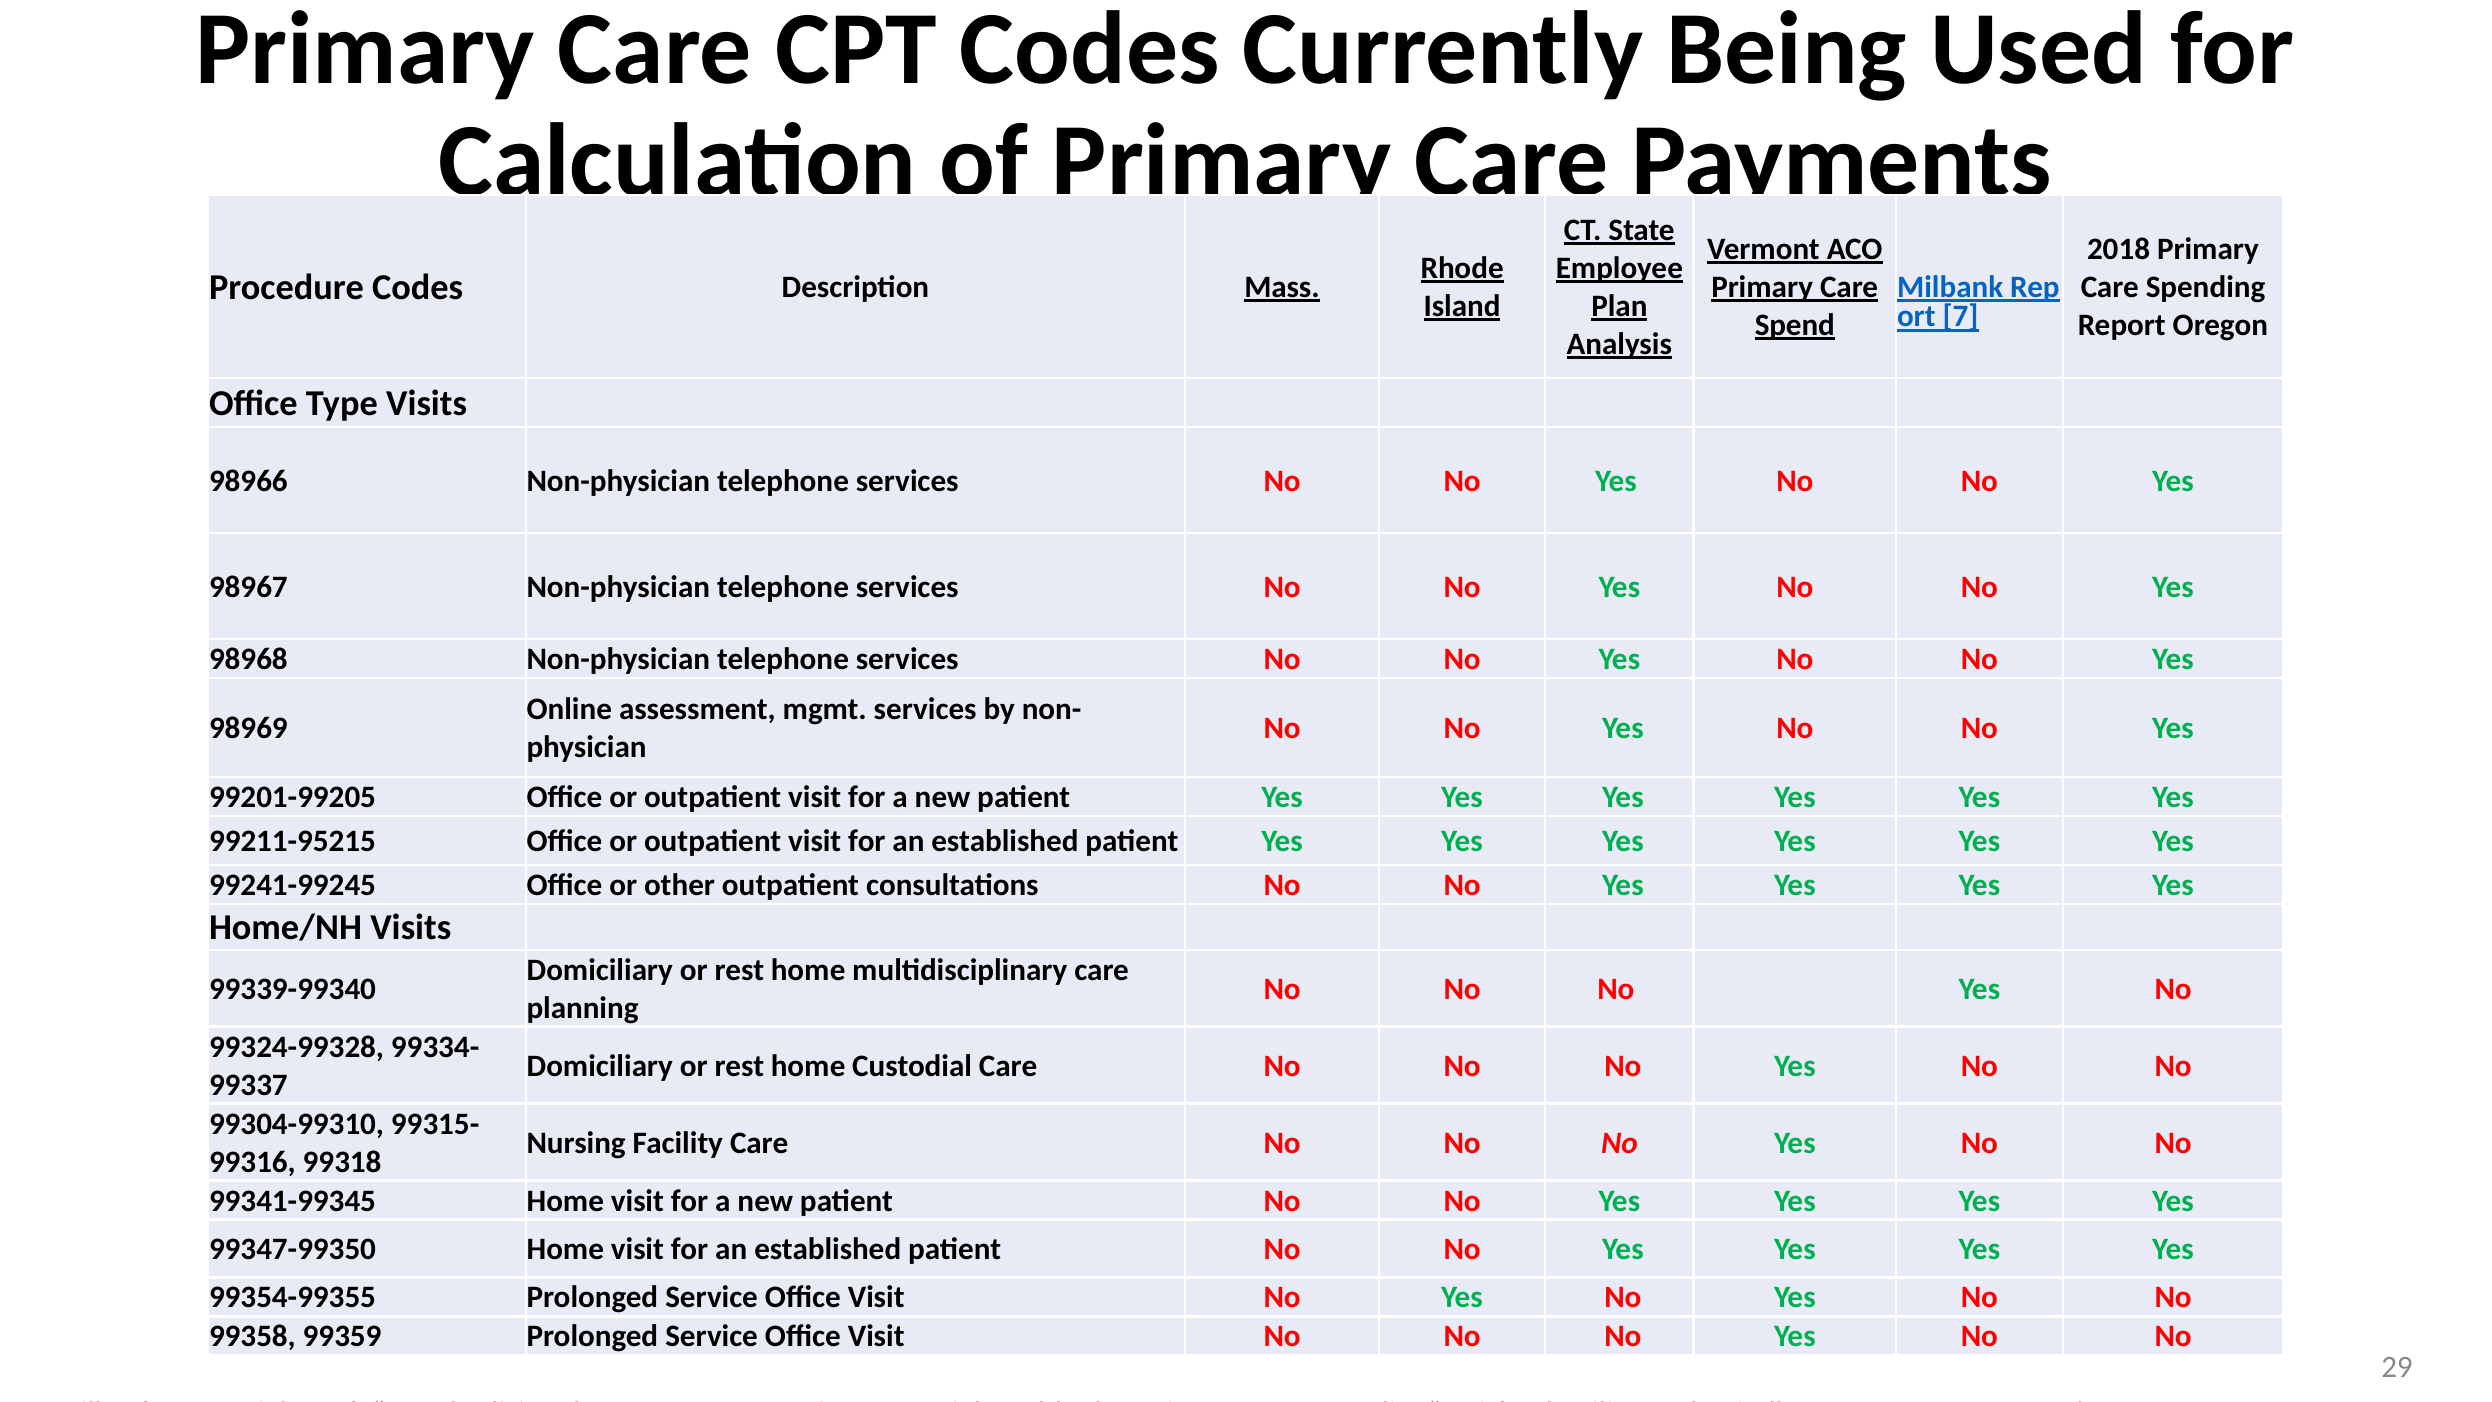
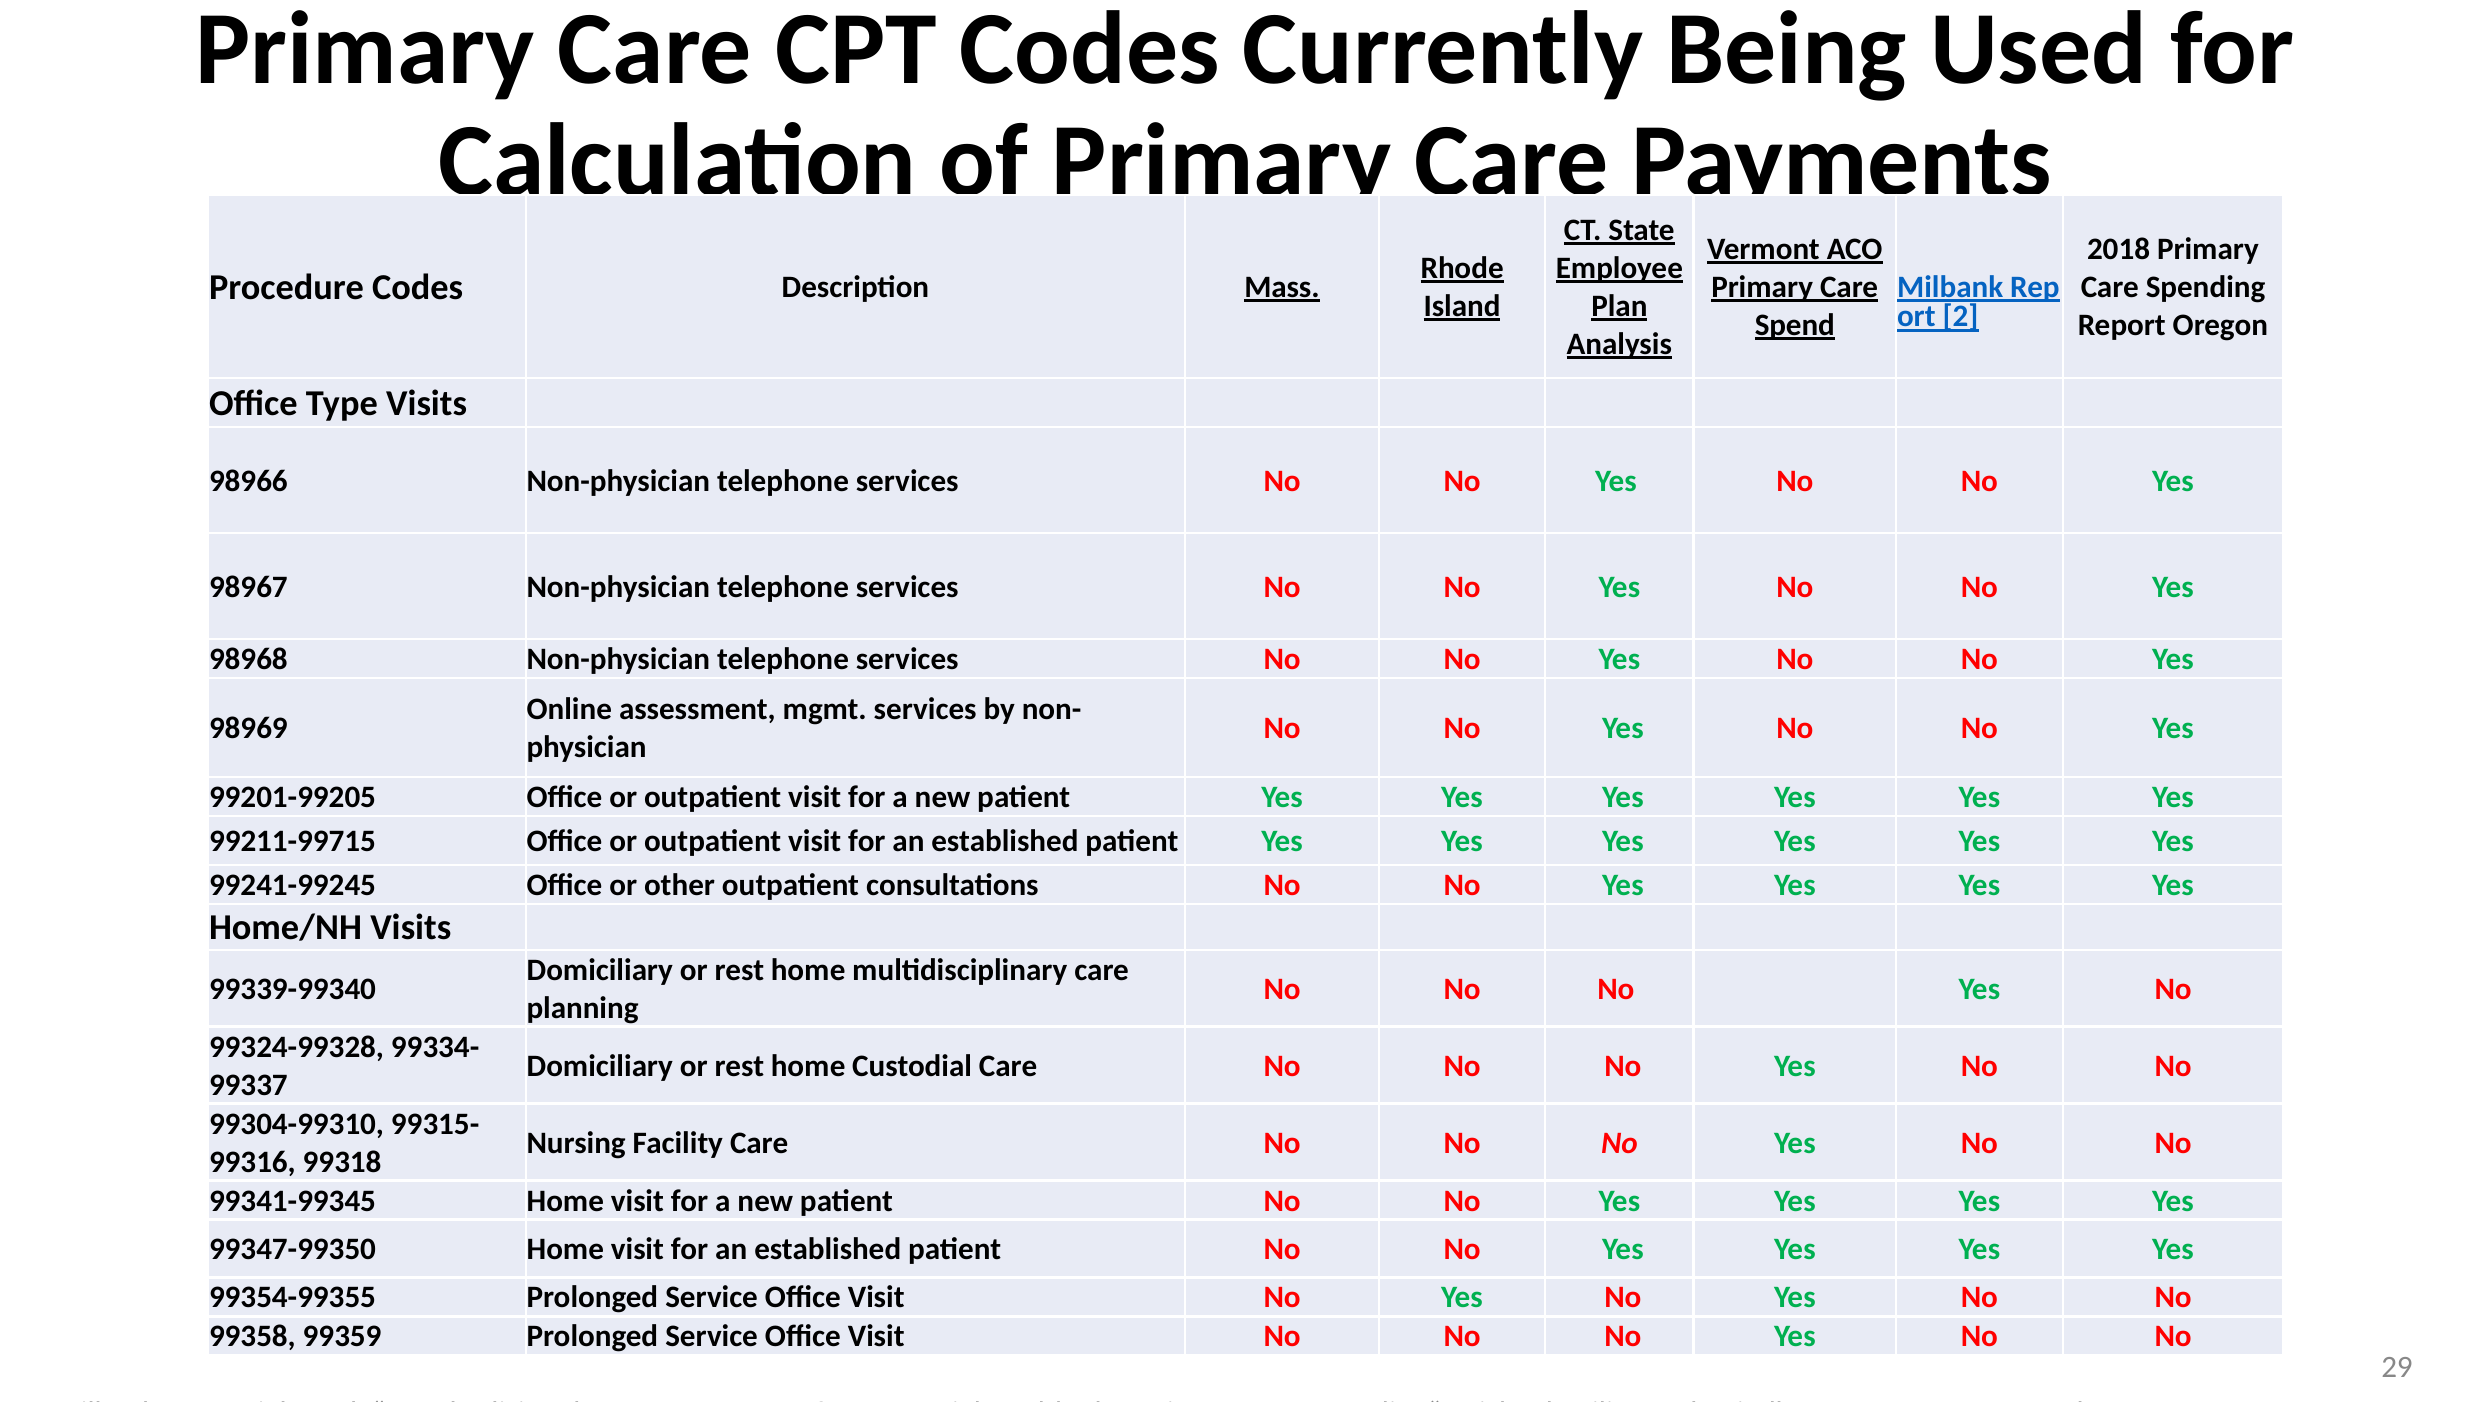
7: 7 -> 2 (1961, 316)
99211-95215: 99211-95215 -> 99211-99715 (292, 841)
